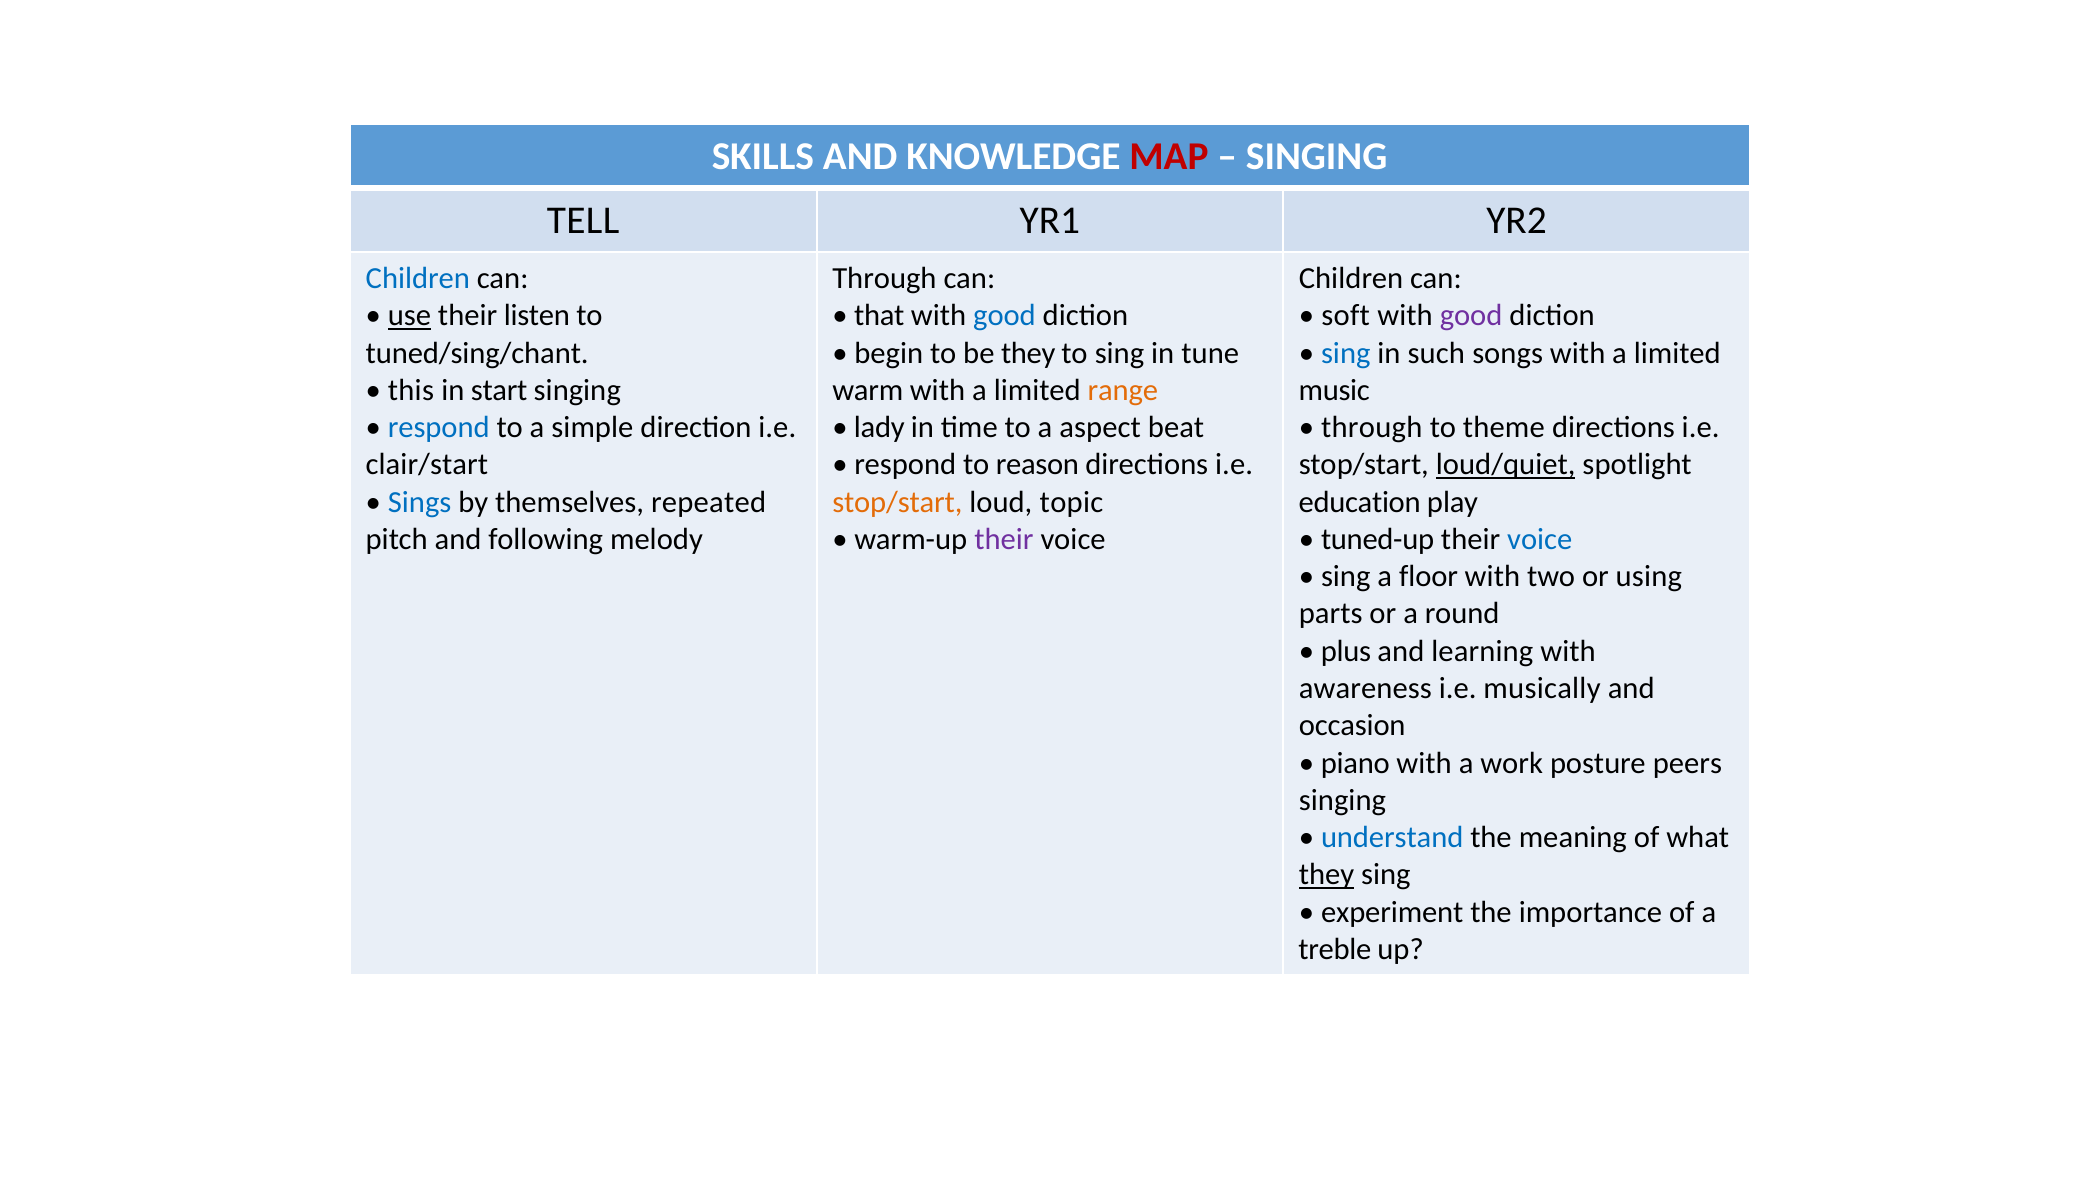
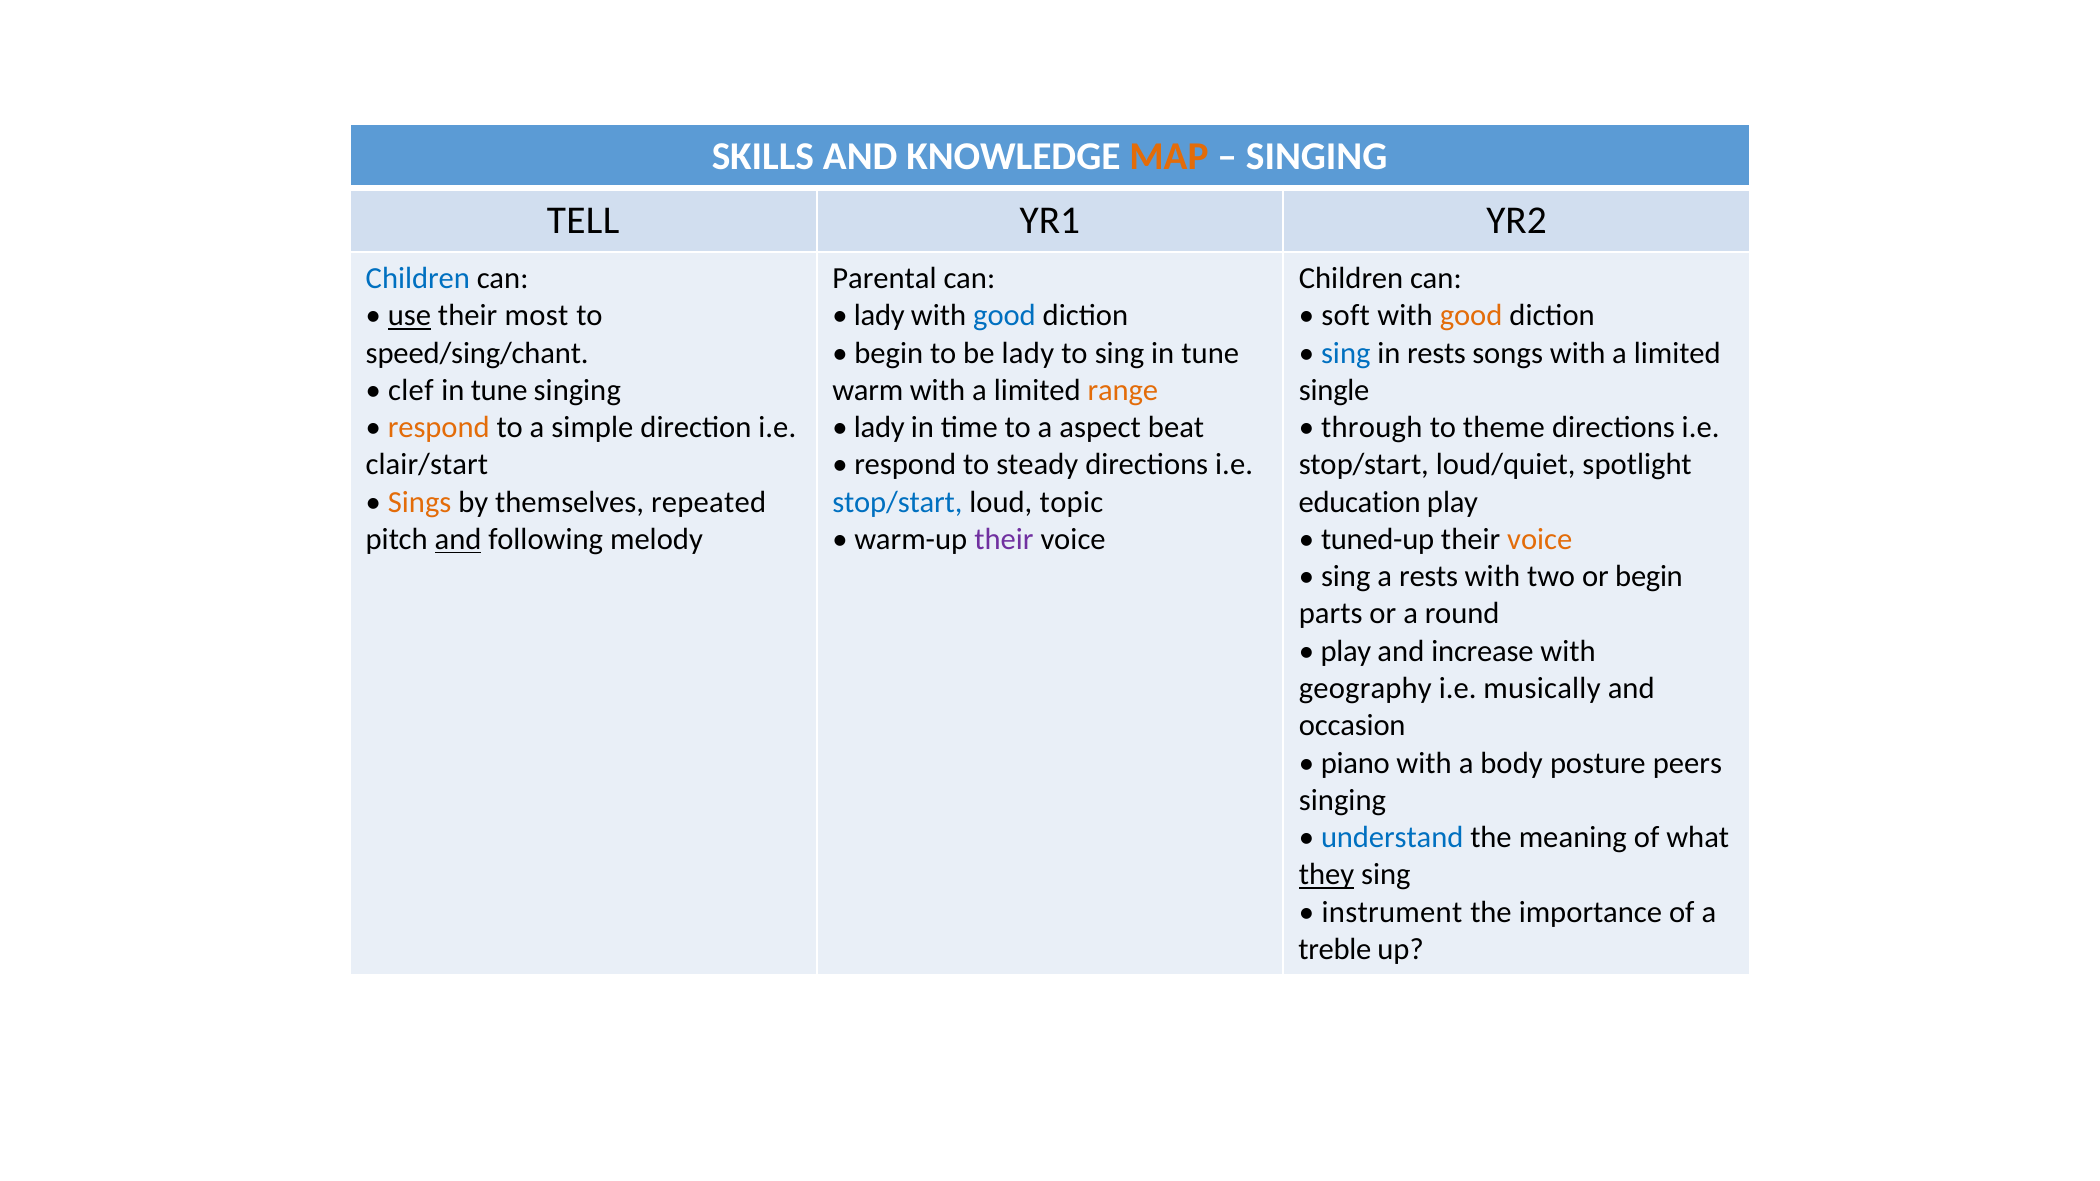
MAP colour: red -> orange (1169, 156)
Through: Through -> Parental (884, 279)
listen: listen -> most (537, 316)
that: that -> lady (879, 316)
good colour: purple -> orange (1471, 316)
tuned/sing/chant: tuned/sing/chant -> speed/sing/chant (477, 353)
be they: they -> lady (1028, 353)
in such: such -> rests (1437, 353)
this: this -> clef (411, 390)
start: start -> tune (499, 390)
music: music -> single (1334, 390)
respond colour: blue -> orange (439, 428)
reason: reason -> steady (1037, 465)
loud/quiet underline: present -> none (1506, 465)
Sings colour: blue -> orange (420, 502)
stop/start colour: orange -> blue (897, 502)
and underline: none -> present (458, 539)
voice colour: blue -> orange (1540, 539)
a floor: floor -> rests (1429, 577)
or using: using -> begin (1649, 577)
plus: plus -> play (1346, 651)
learning: learning -> increase (1482, 651)
awareness: awareness -> geography (1365, 689)
work: work -> body (1512, 763)
experiment: experiment -> instrument (1392, 912)
